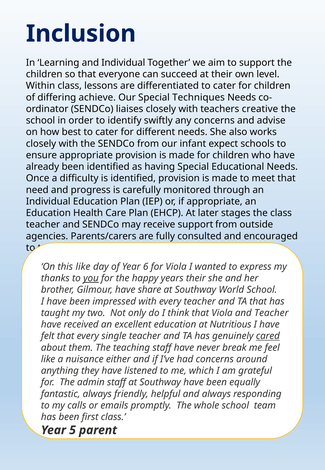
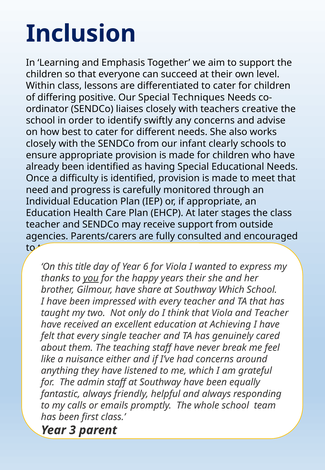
and Individual: Individual -> Emphasis (123, 63)
achieve: achieve -> positive (97, 97)
expect: expect -> clearly (223, 143)
this like: like -> title (83, 266)
Southway World: World -> Which (231, 289)
Nutritious: Nutritious -> Achieving (230, 324)
cared underline: present -> none (268, 336)
5: 5 -> 3 (73, 430)
